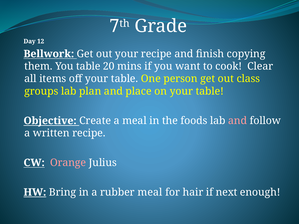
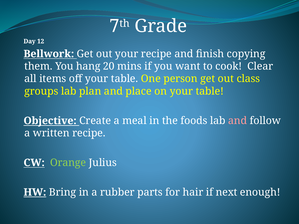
You table: table -> hang (88, 66)
Orange colour: pink -> light green (68, 163)
rubber meal: meal -> parts (150, 192)
